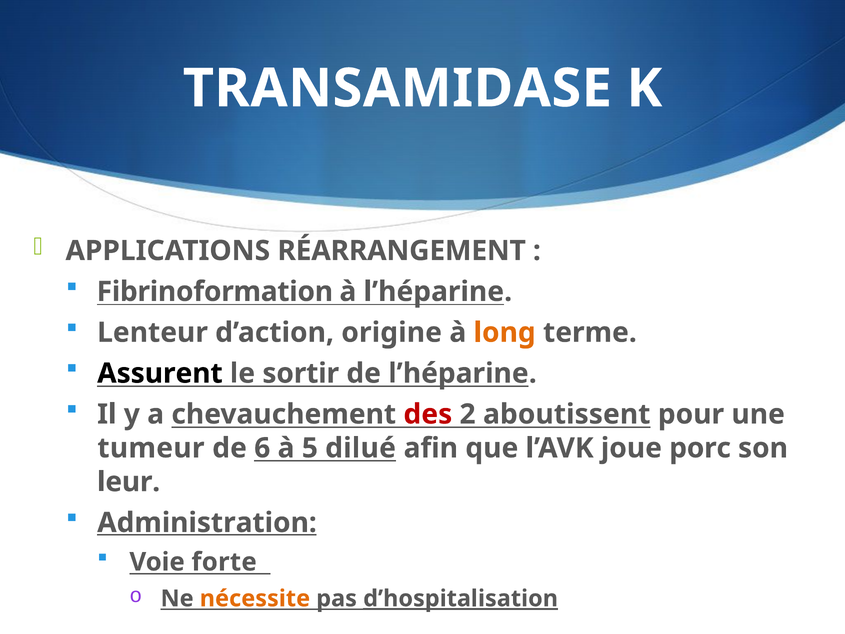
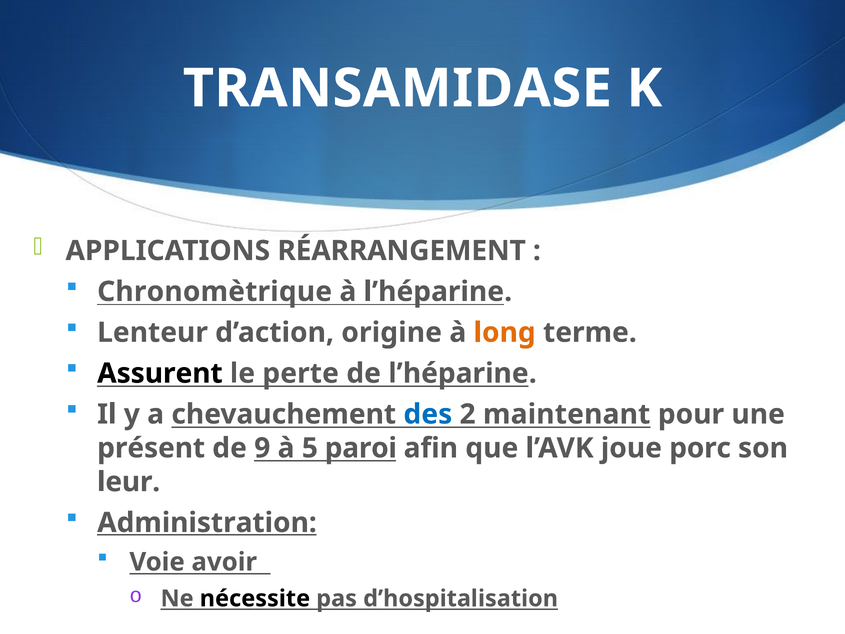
Fibrinoformation: Fibrinoformation -> Chronomètrique (215, 292)
sortir: sortir -> perte (301, 373)
des colour: red -> blue (428, 414)
aboutissent: aboutissent -> maintenant (567, 414)
tumeur: tumeur -> présent (151, 448)
6: 6 -> 9 (262, 448)
dilué: dilué -> paroi (361, 448)
forte: forte -> avoir (224, 562)
nécessite colour: orange -> black (255, 598)
d’hospitalisation underline: present -> none (461, 598)
